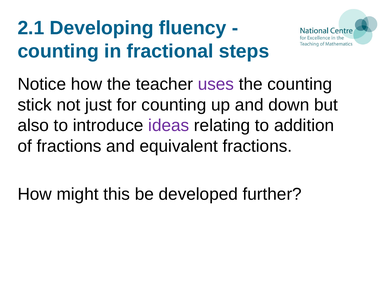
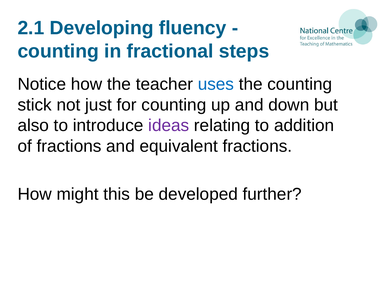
uses colour: purple -> blue (216, 84)
